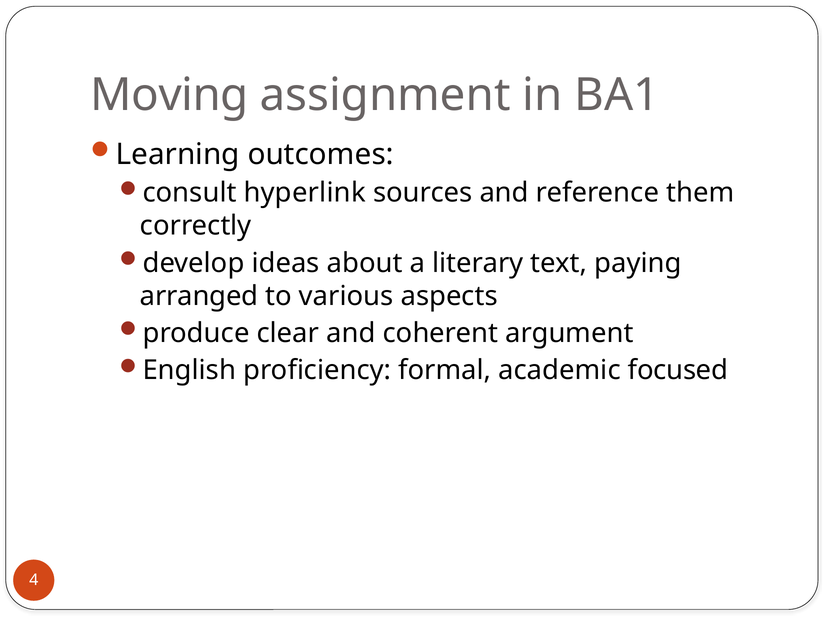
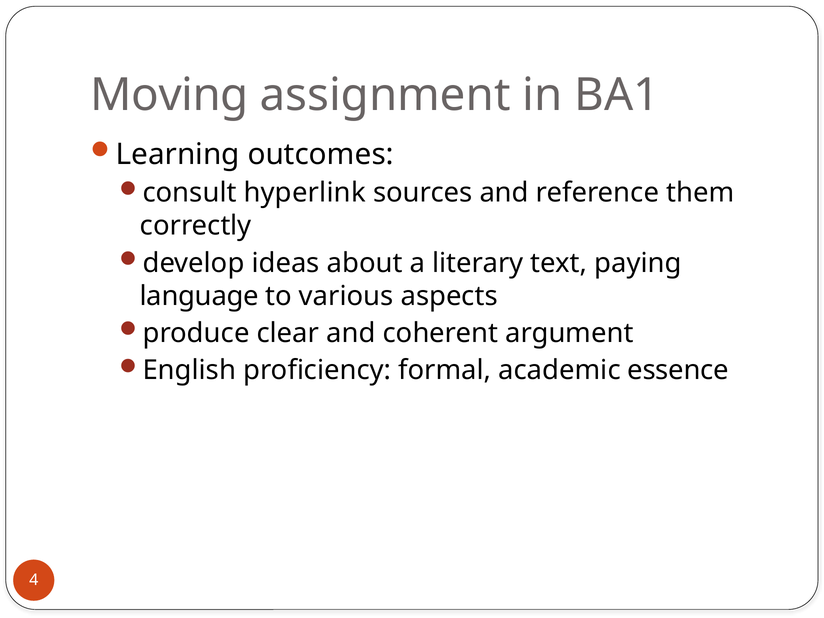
arranged: arranged -> language (199, 296)
focused: focused -> essence (678, 370)
